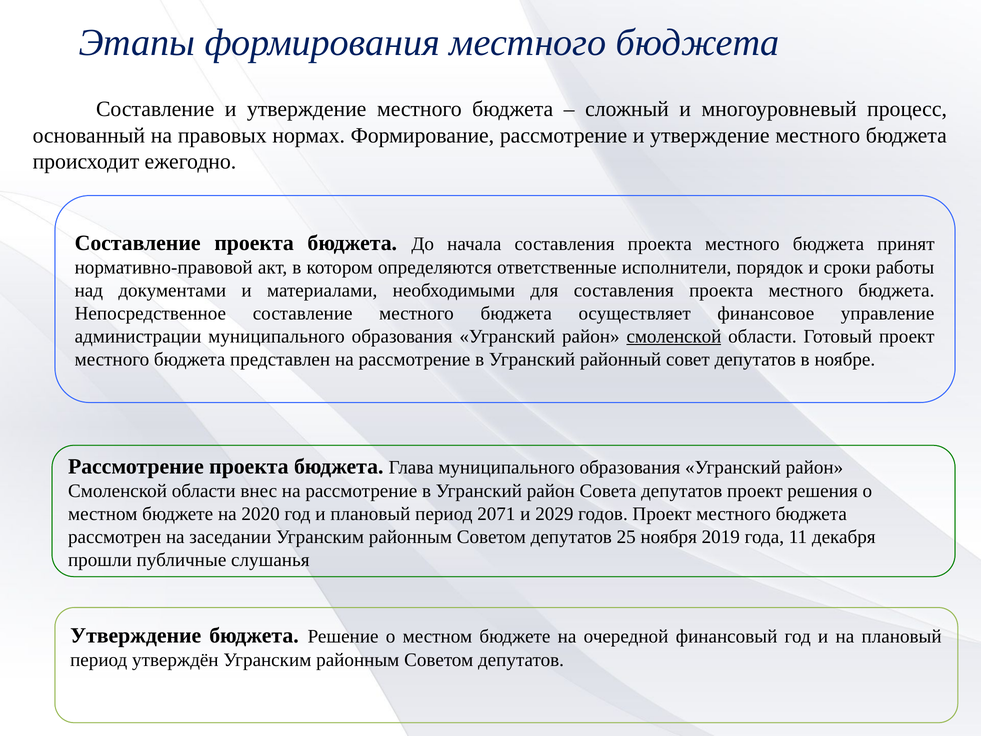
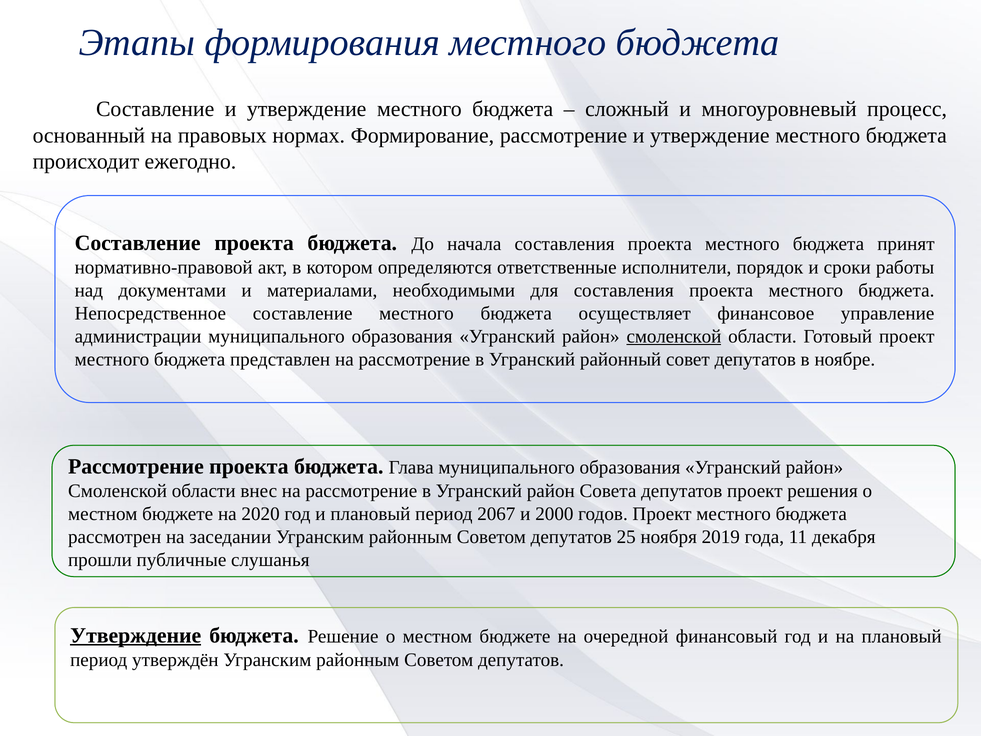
2071: 2071 -> 2067 (496, 514)
2029: 2029 -> 2000 (554, 514)
Утверждение underline: none -> present (136, 635)
